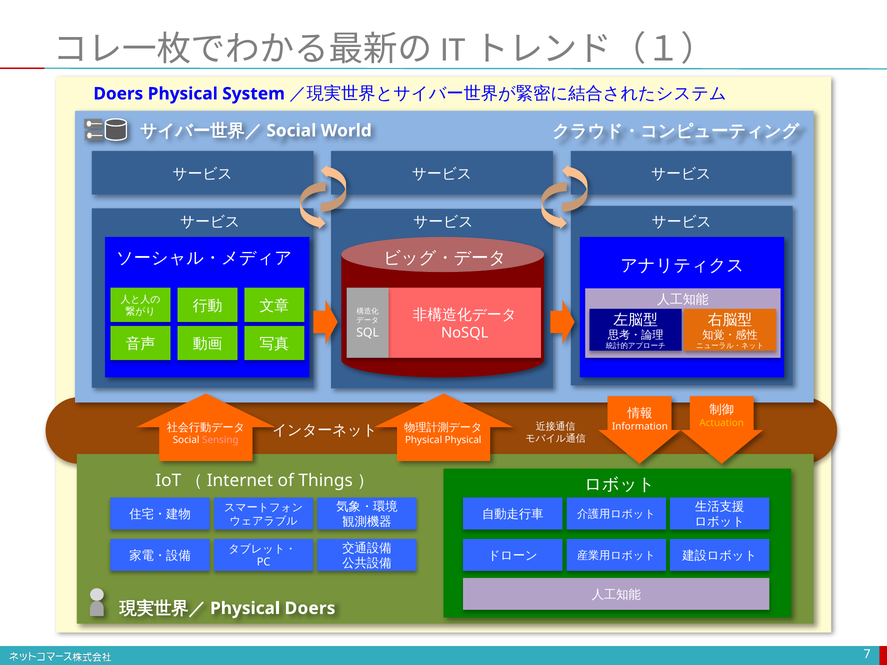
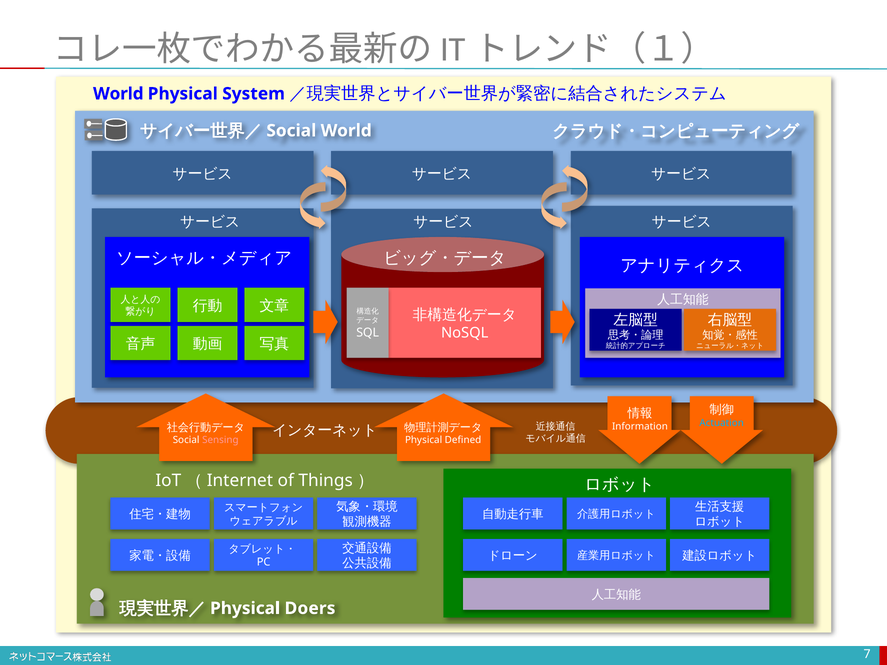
Doers: Doers -> World (118, 94)
Actuation colour: yellow -> light blue (722, 423)
Physical Physical: Physical -> Defined (463, 440)
